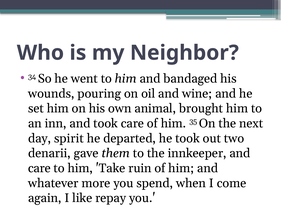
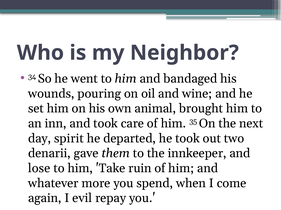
care: care -> lose (39, 169)
like: like -> evil (82, 199)
